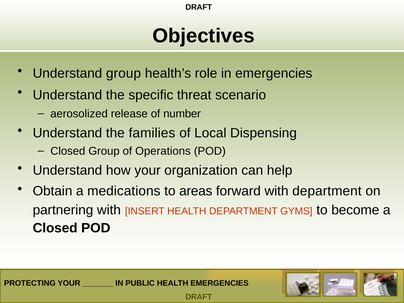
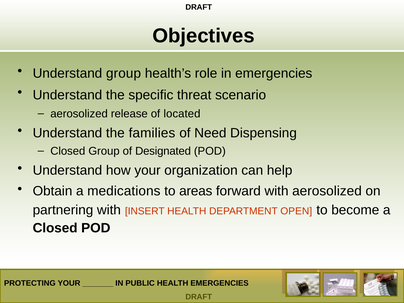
number: number -> located (182, 114)
Local: Local -> Need (210, 133)
Operations: Operations -> Designated (163, 151)
with department: department -> aerosolized (327, 191)
GYMS: GYMS -> OPEN (296, 211)
